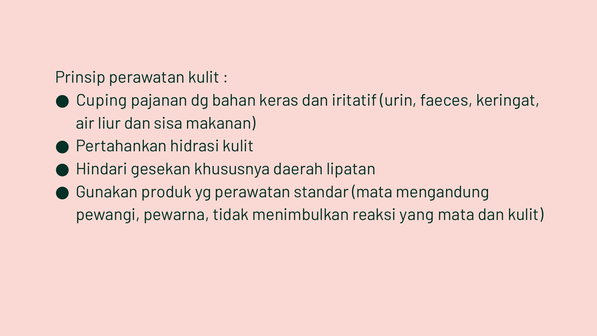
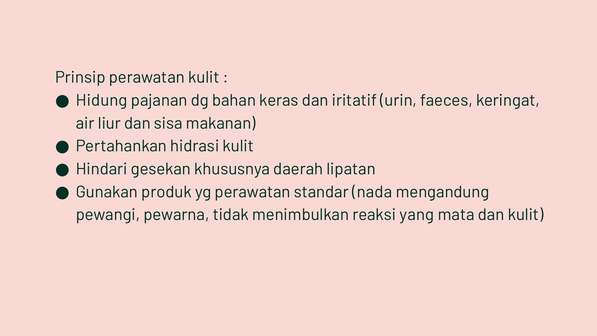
Cuping: Cuping -> Hidung (102, 100)
standar mata: mata -> nada (372, 192)
